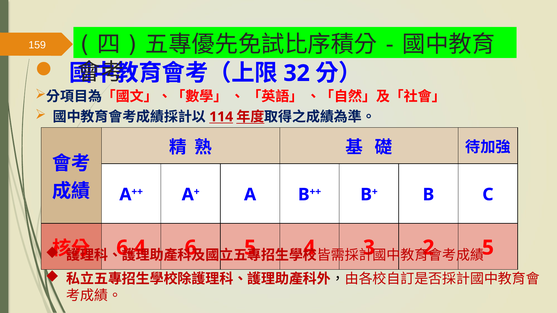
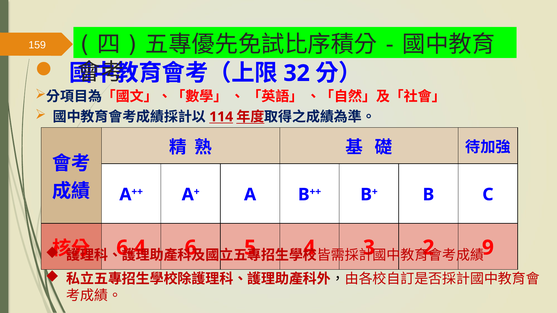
5: 5 -> 9 (488, 248)
